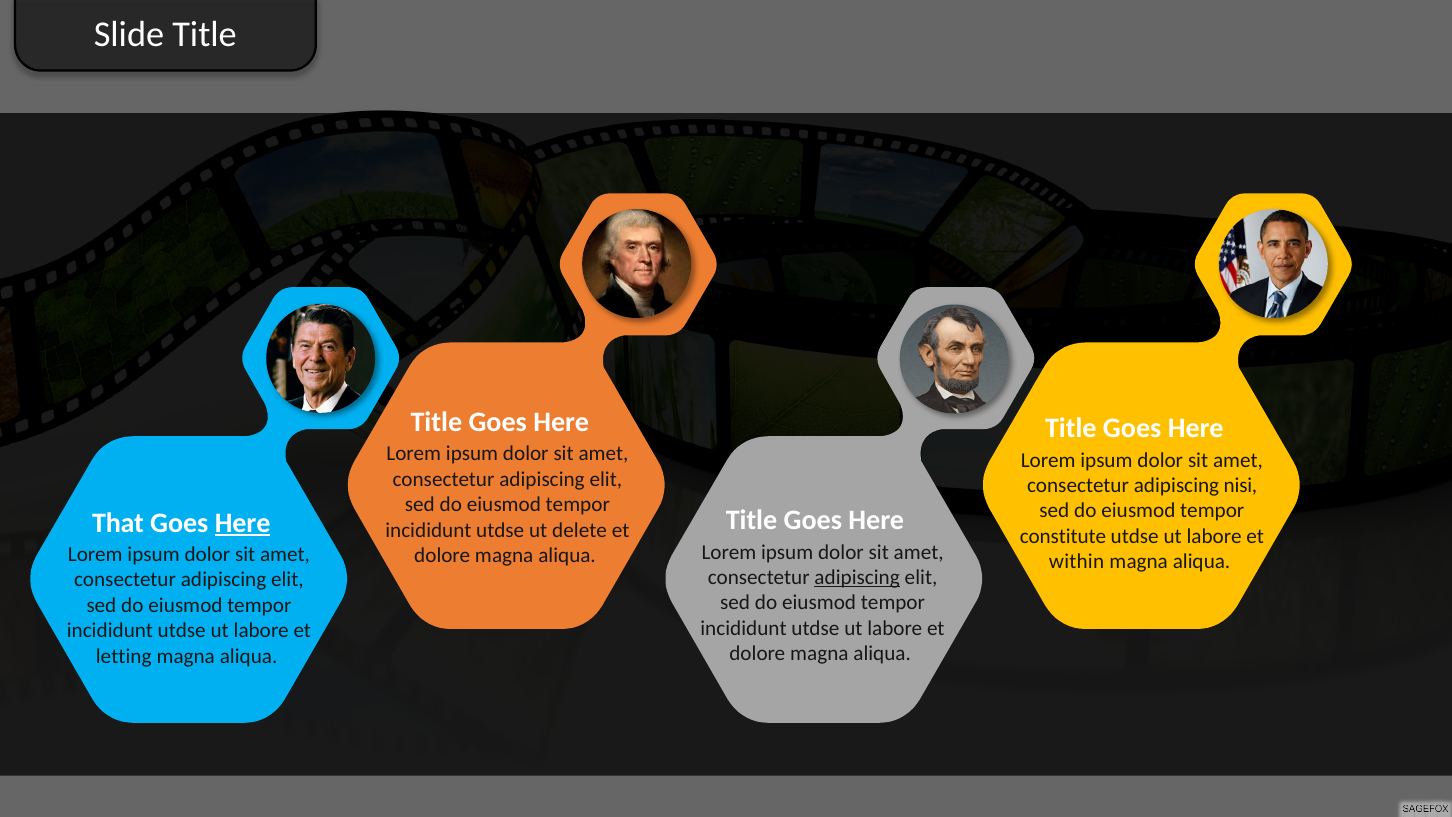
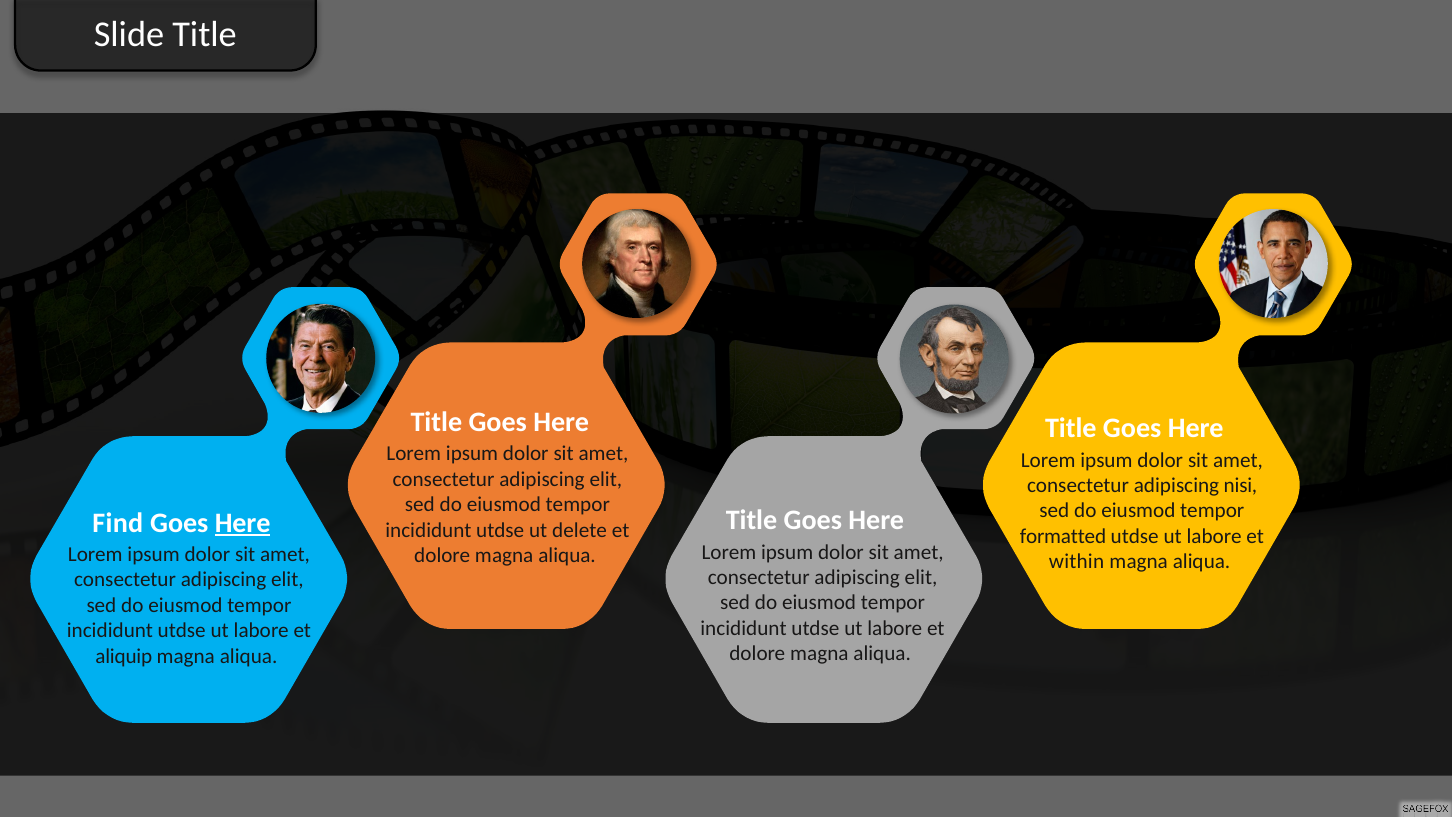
That: That -> Find (118, 523)
constitute: constitute -> formatted (1063, 536)
adipiscing underline: present -> none (857, 577)
letting: letting -> aliquip (124, 656)
